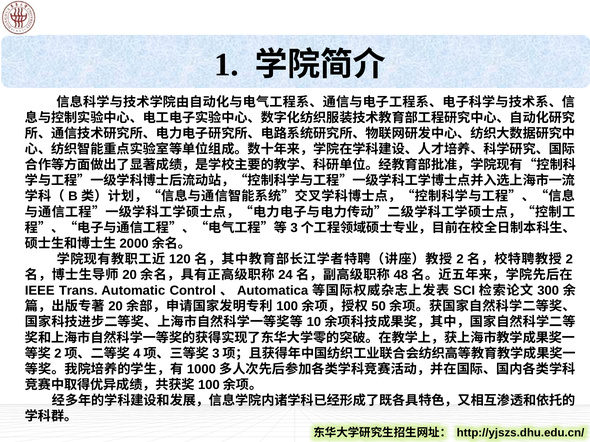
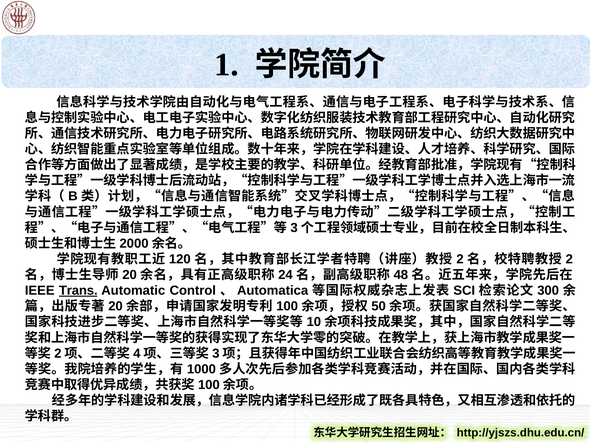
Trans underline: none -> present (78, 291)
